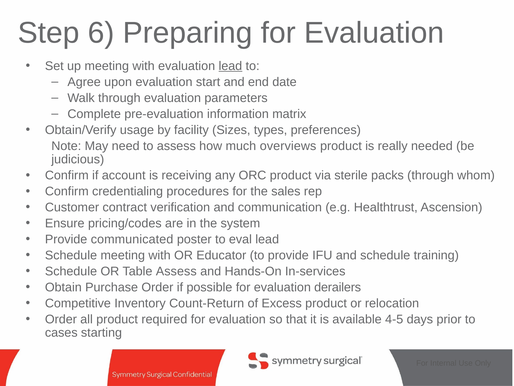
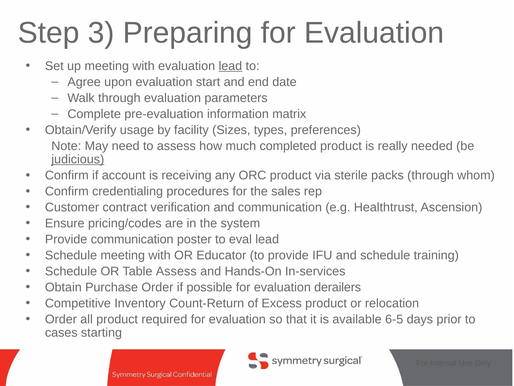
6: 6 -> 3 (101, 33)
overviews: overviews -> completed (288, 146)
judicious underline: none -> present (78, 159)
Provide communicated: communicated -> communication (132, 239)
4-5: 4-5 -> 6-5 (394, 319)
